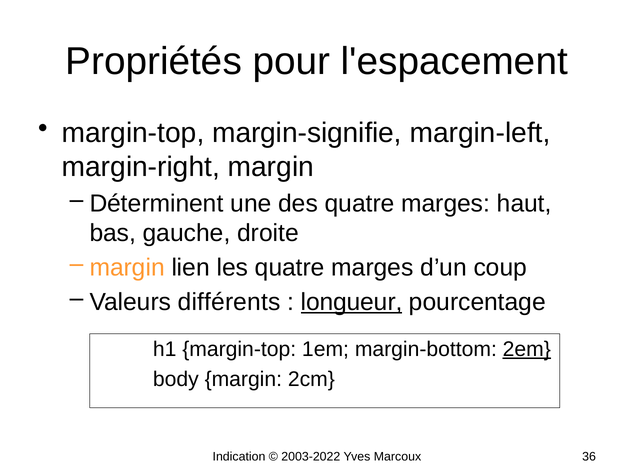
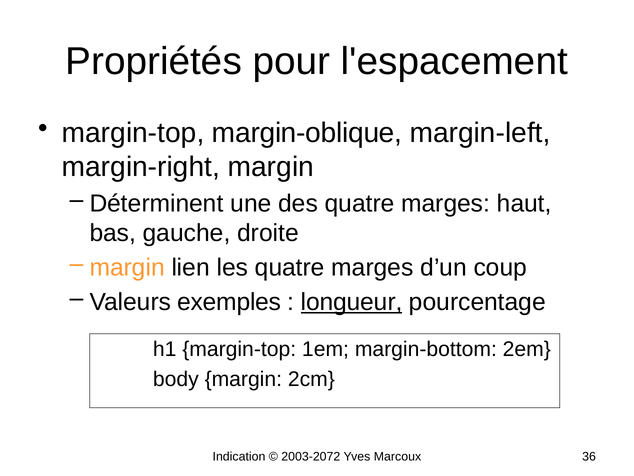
margin-signifie: margin-signifie -> margin-oblique (307, 133)
différents: différents -> exemples (229, 302)
2em underline: present -> none (527, 349)
2003-2022: 2003-2022 -> 2003-2072 (311, 456)
